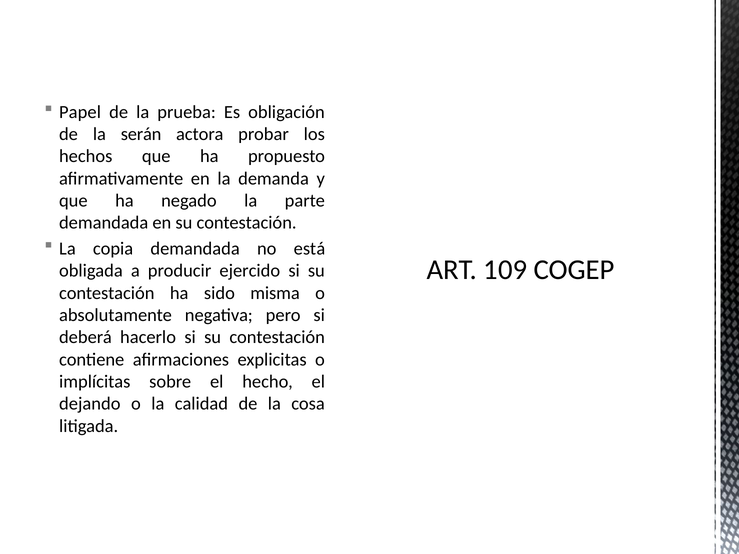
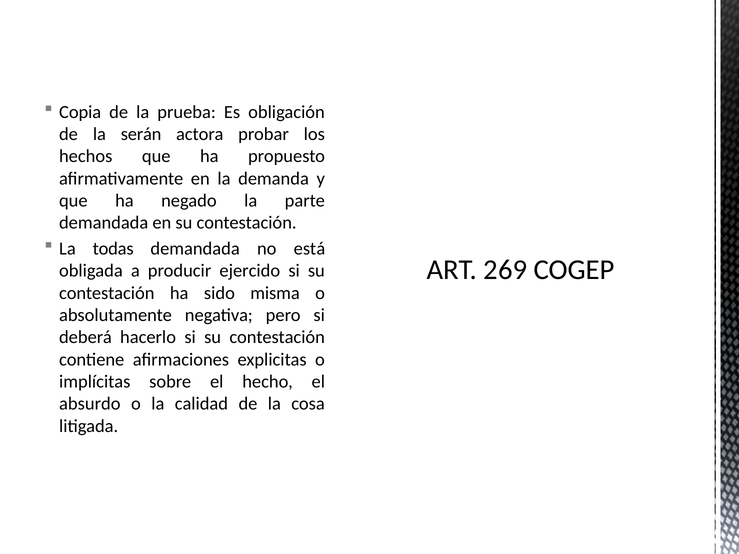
Papel: Papel -> Copia (80, 112)
copia: copia -> todas (113, 249)
109: 109 -> 269 (505, 270)
dejando: dejando -> absurdo (90, 404)
